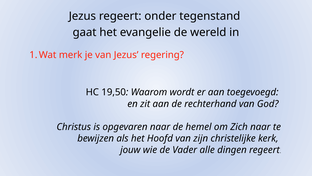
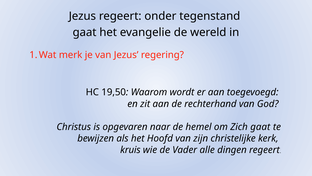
Zich naar: naar -> gaat (260, 127)
jouw: jouw -> kruis (130, 150)
